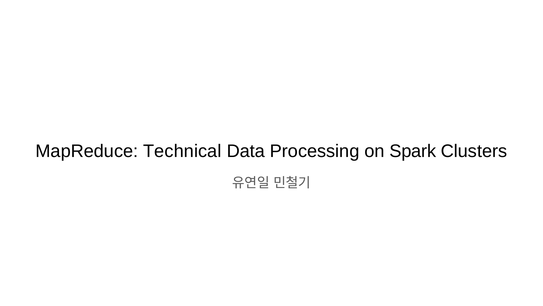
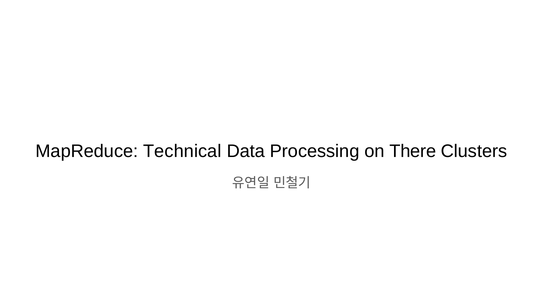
Spark: Spark -> There (413, 151)
